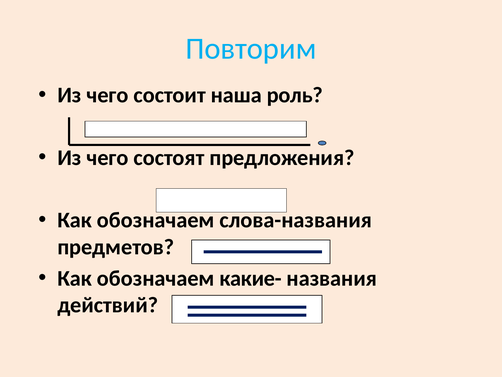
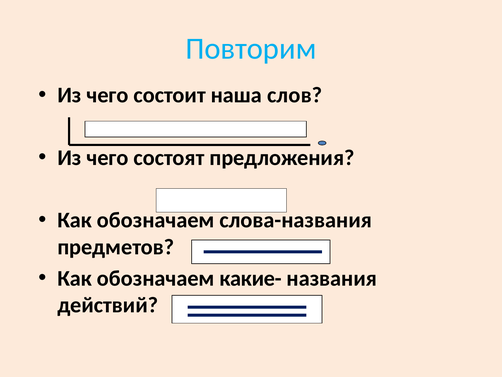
роль: роль -> слов (295, 95)
